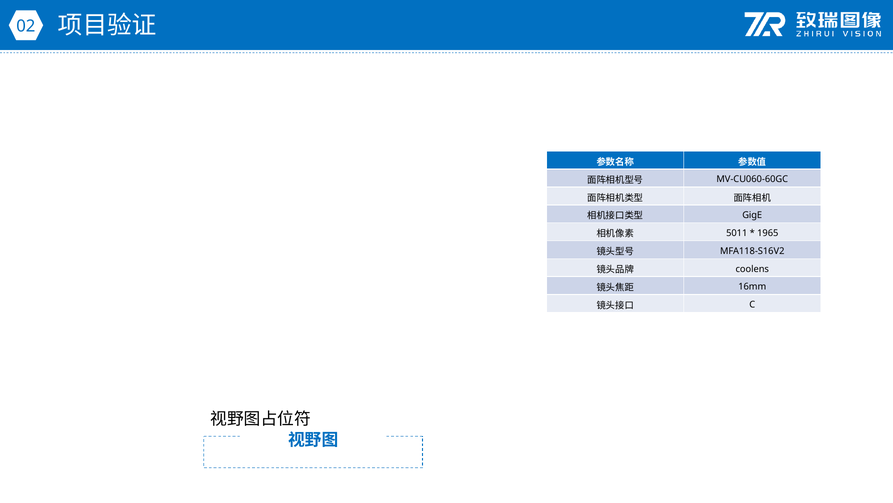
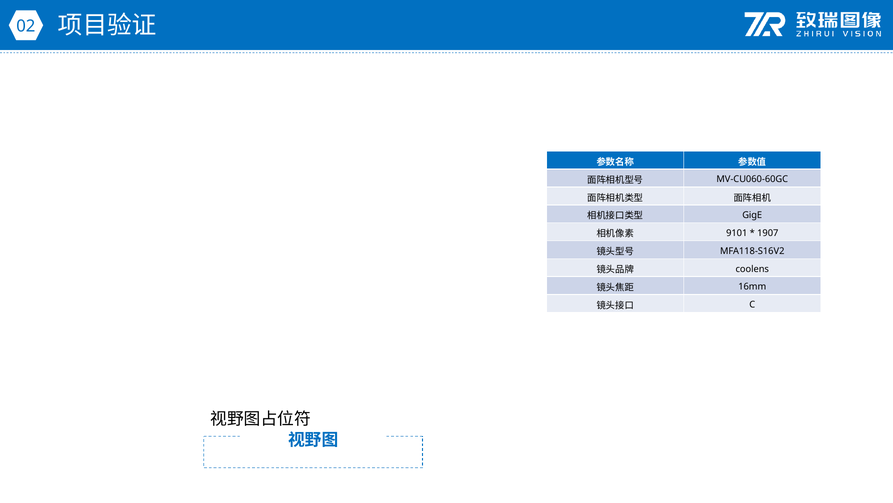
5011: 5011 -> 9101 (737, 233)
1965: 1965 -> 1907 (768, 233)
